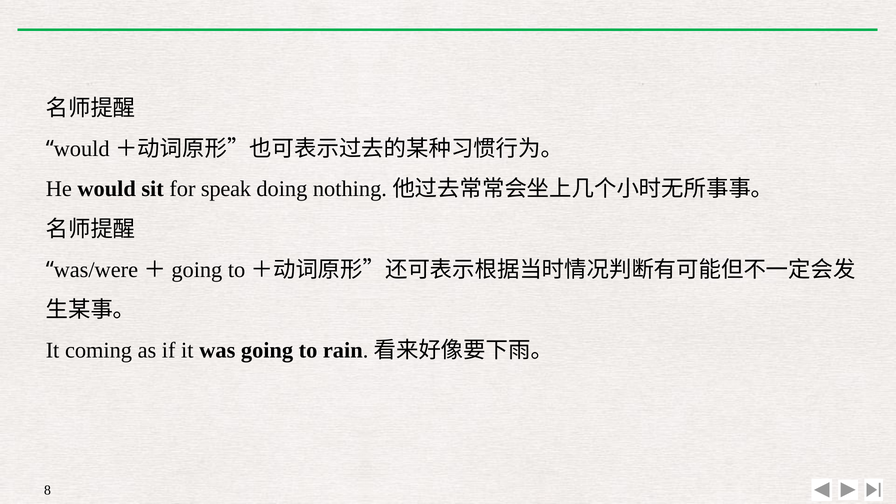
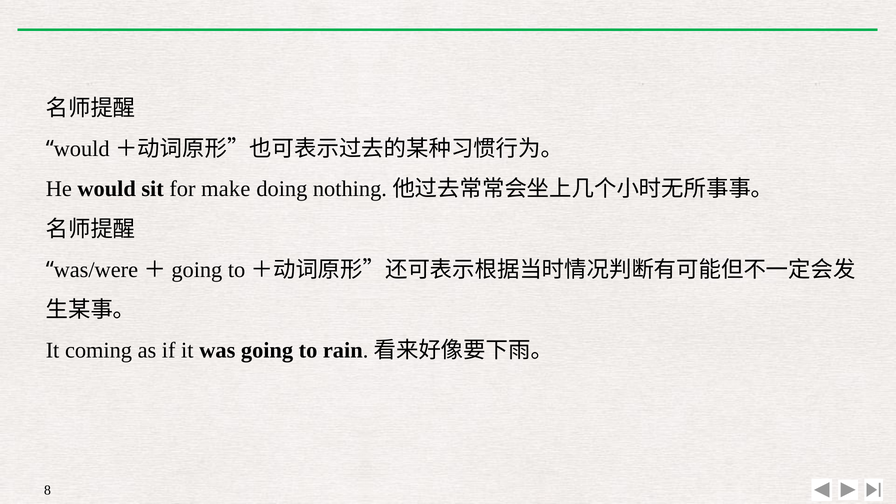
speak: speak -> make (226, 189)
